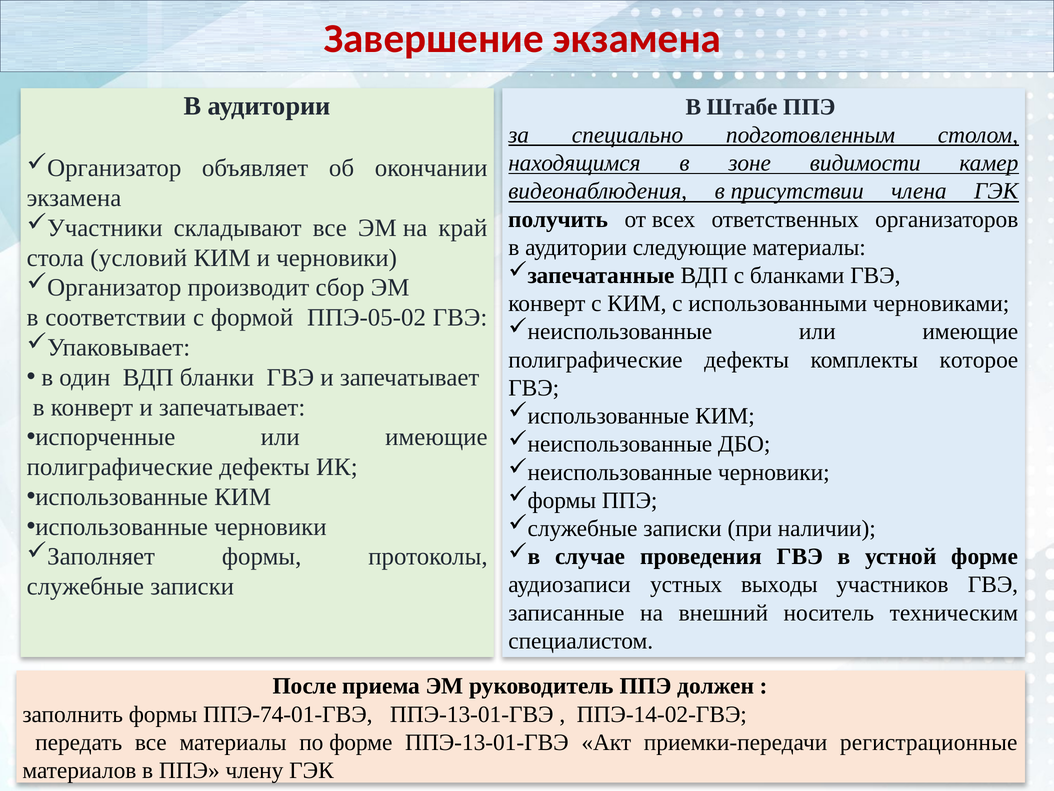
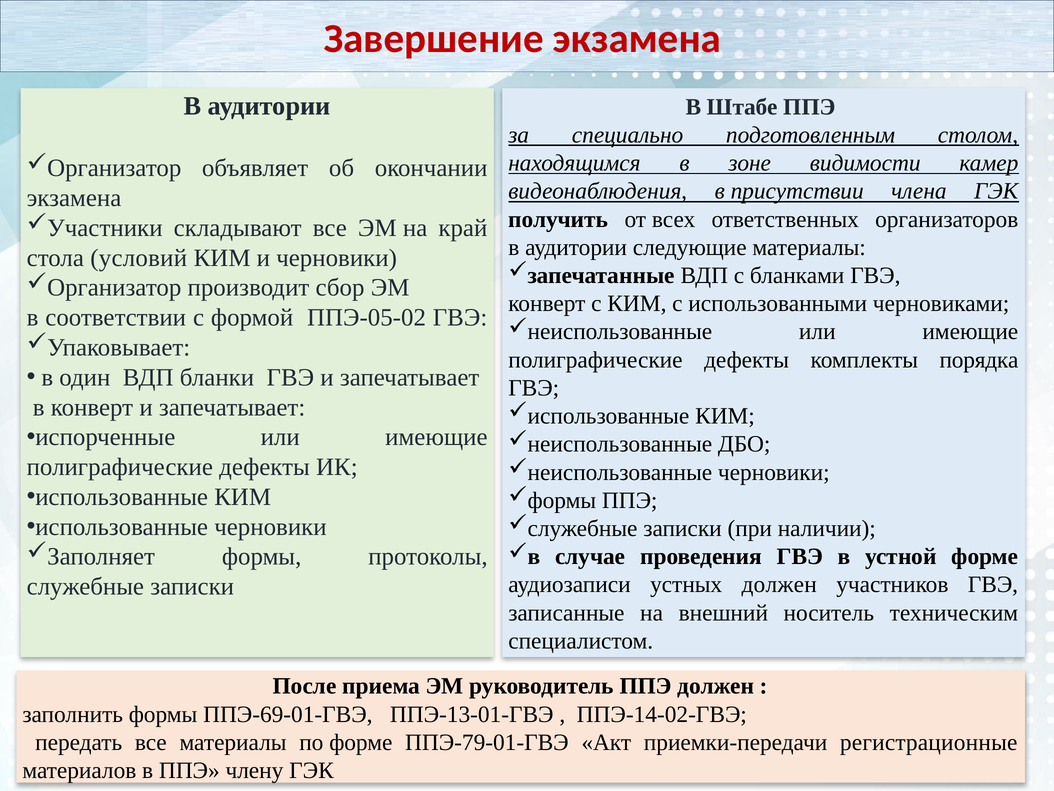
которое: которое -> порядка (979, 360)
устных выходы: выходы -> должен (779, 584)
ППЭ-74-01-ГВЭ: ППЭ-74-01-ГВЭ -> ППЭ-69-01-ГВЭ (288, 714)
форме ППЭ-13-01-ГВЭ: ППЭ-13-01-ГВЭ -> ППЭ-79-01-ГВЭ (487, 742)
